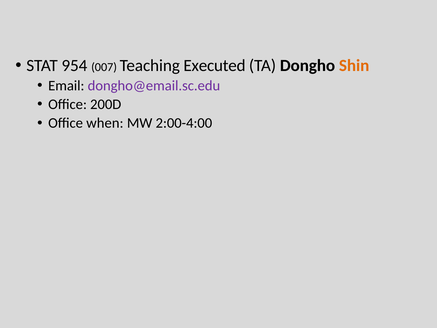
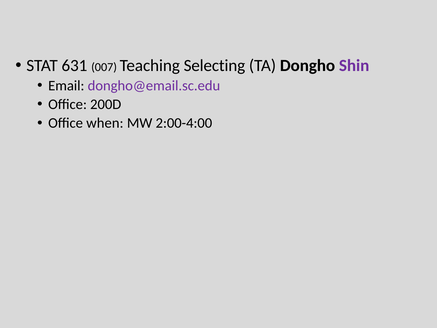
954: 954 -> 631 (74, 65)
Executed: Executed -> Selecting (214, 65)
Shin colour: orange -> purple (354, 65)
